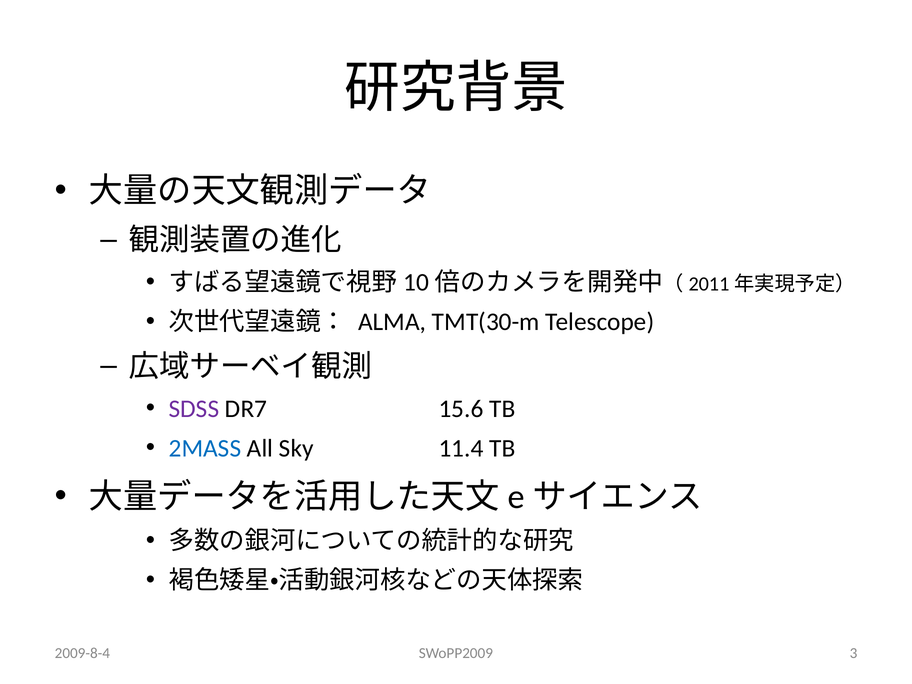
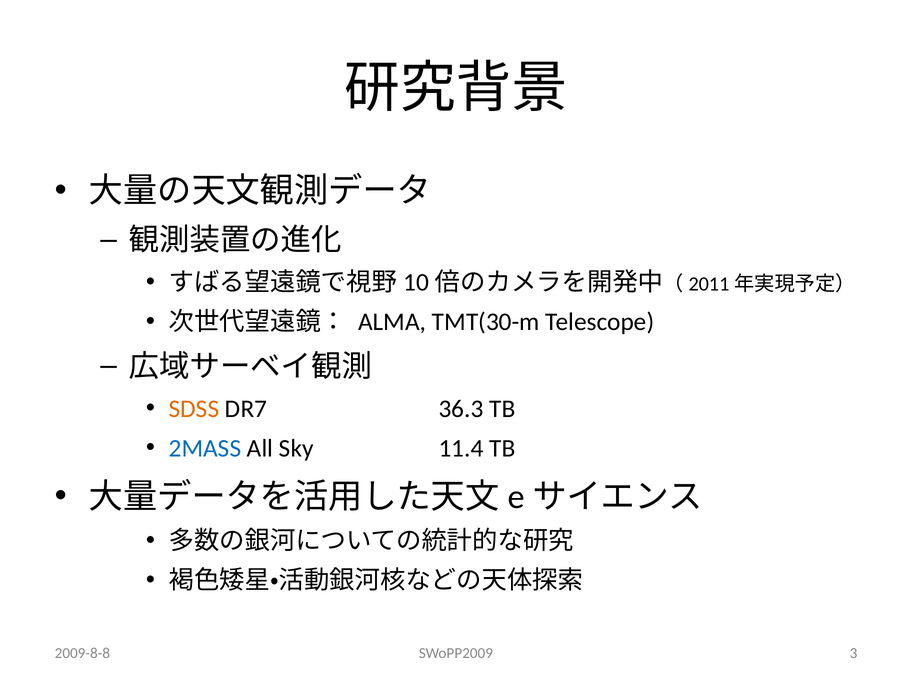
SDSS colour: purple -> orange (194, 409)
15.6: 15.6 -> 36.3 (461, 409)
2009-8-4: 2009-8-4 -> 2009-8-8 (82, 653)
